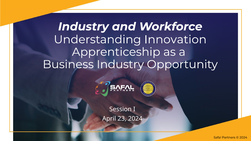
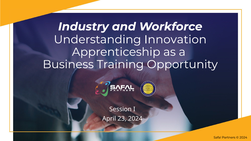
Business Industry: Industry -> Training (120, 64)
